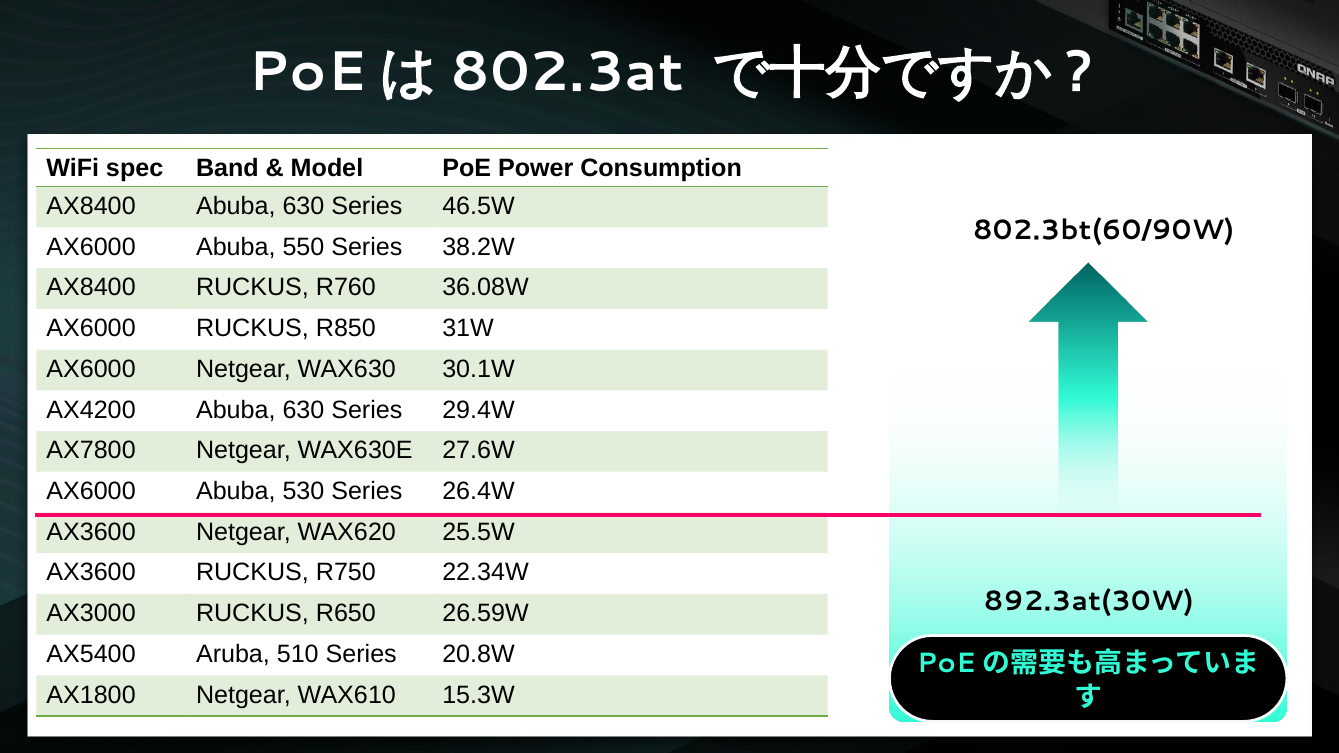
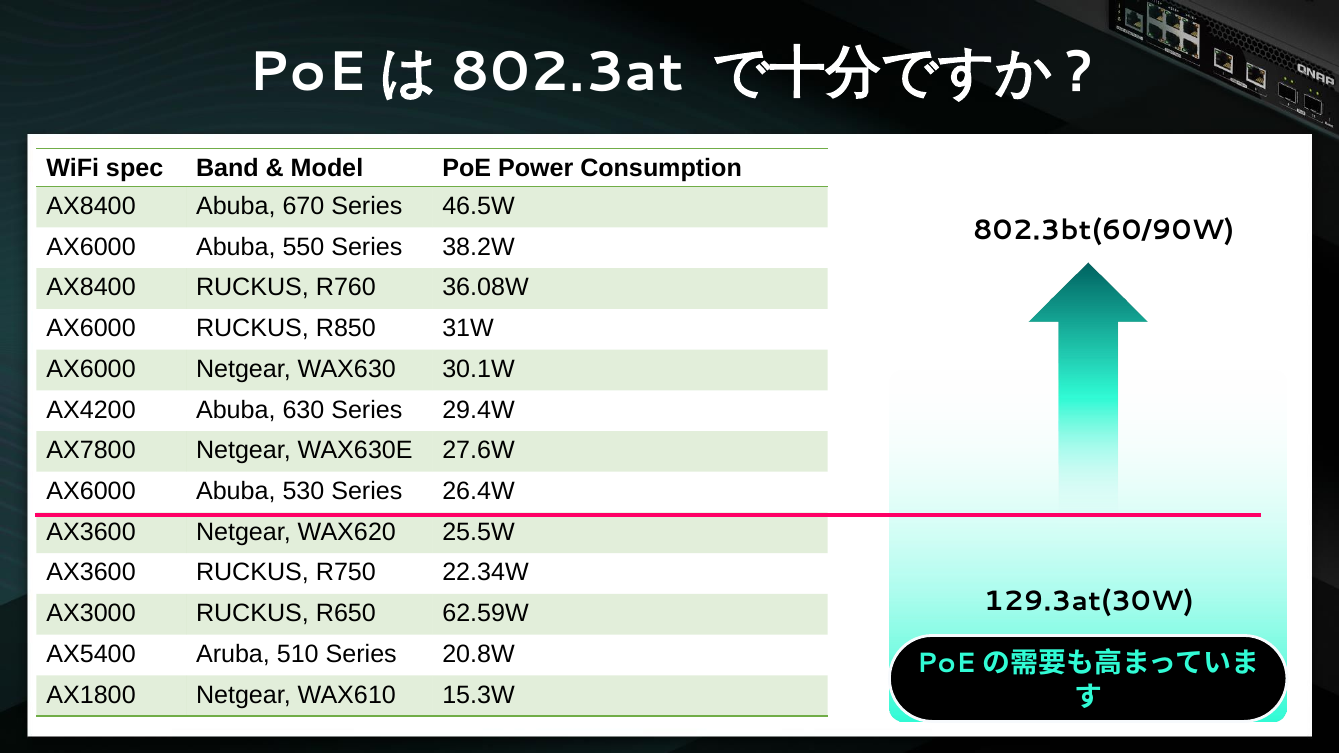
AX8400 Abuba 630: 630 -> 670 (303, 206)
892.3at(30W: 892.3at(30W -> 129.3at(30W (1089, 602)
26.59W: 26.59W -> 62.59W (486, 614)
